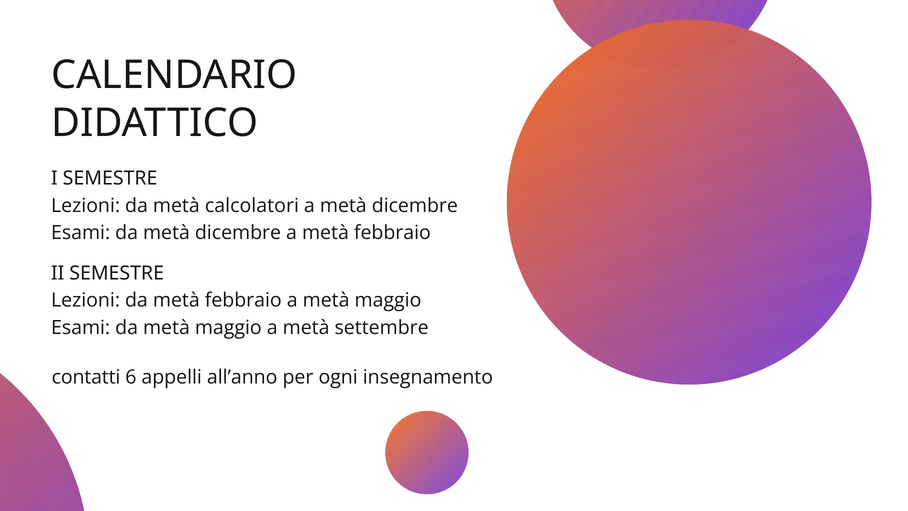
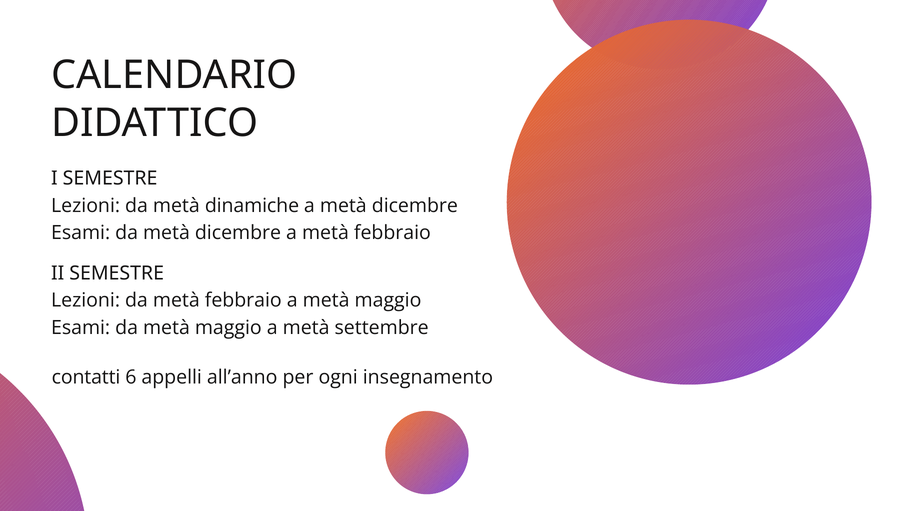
calcolatori: calcolatori -> dinamiche (252, 205)
